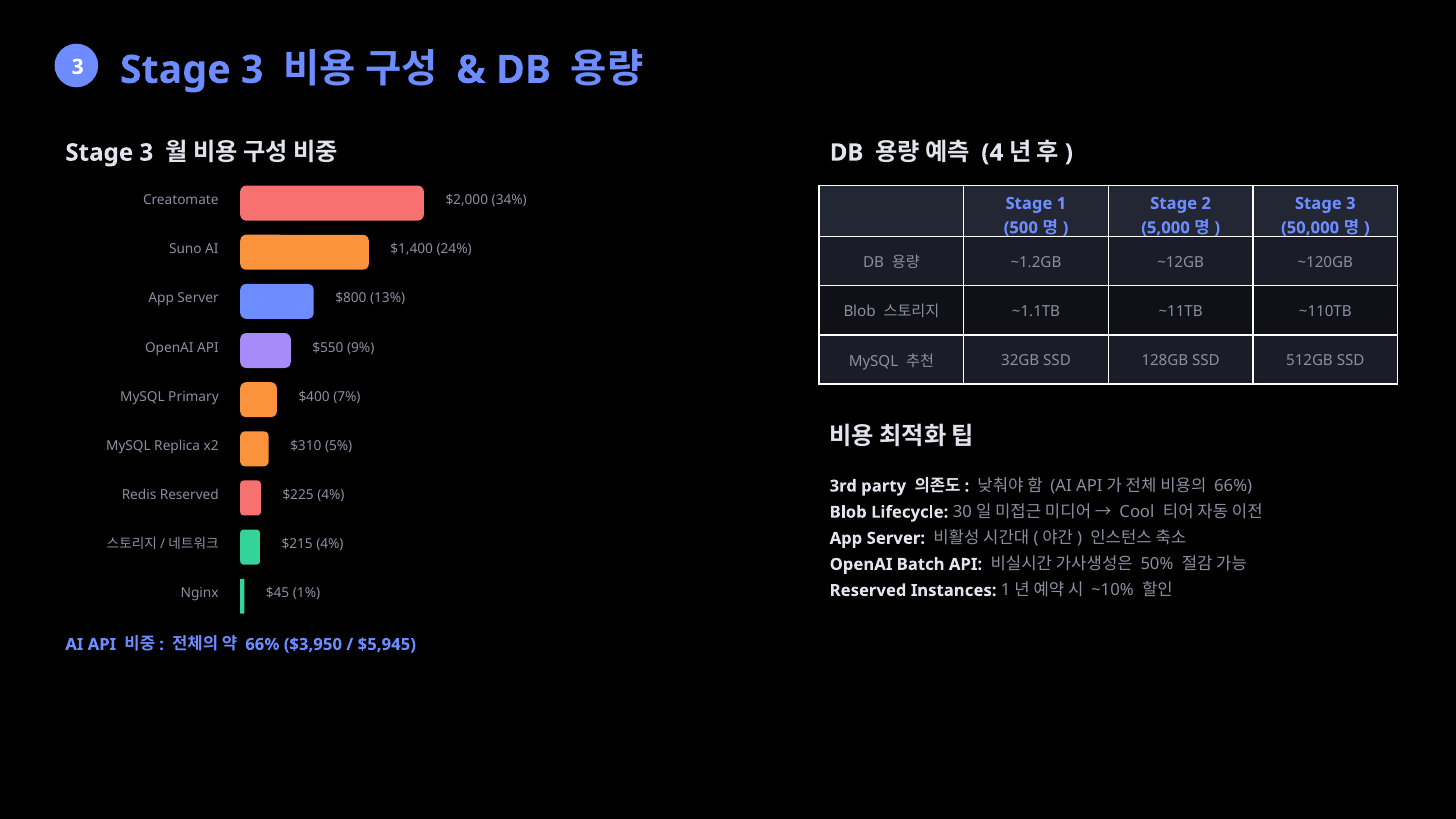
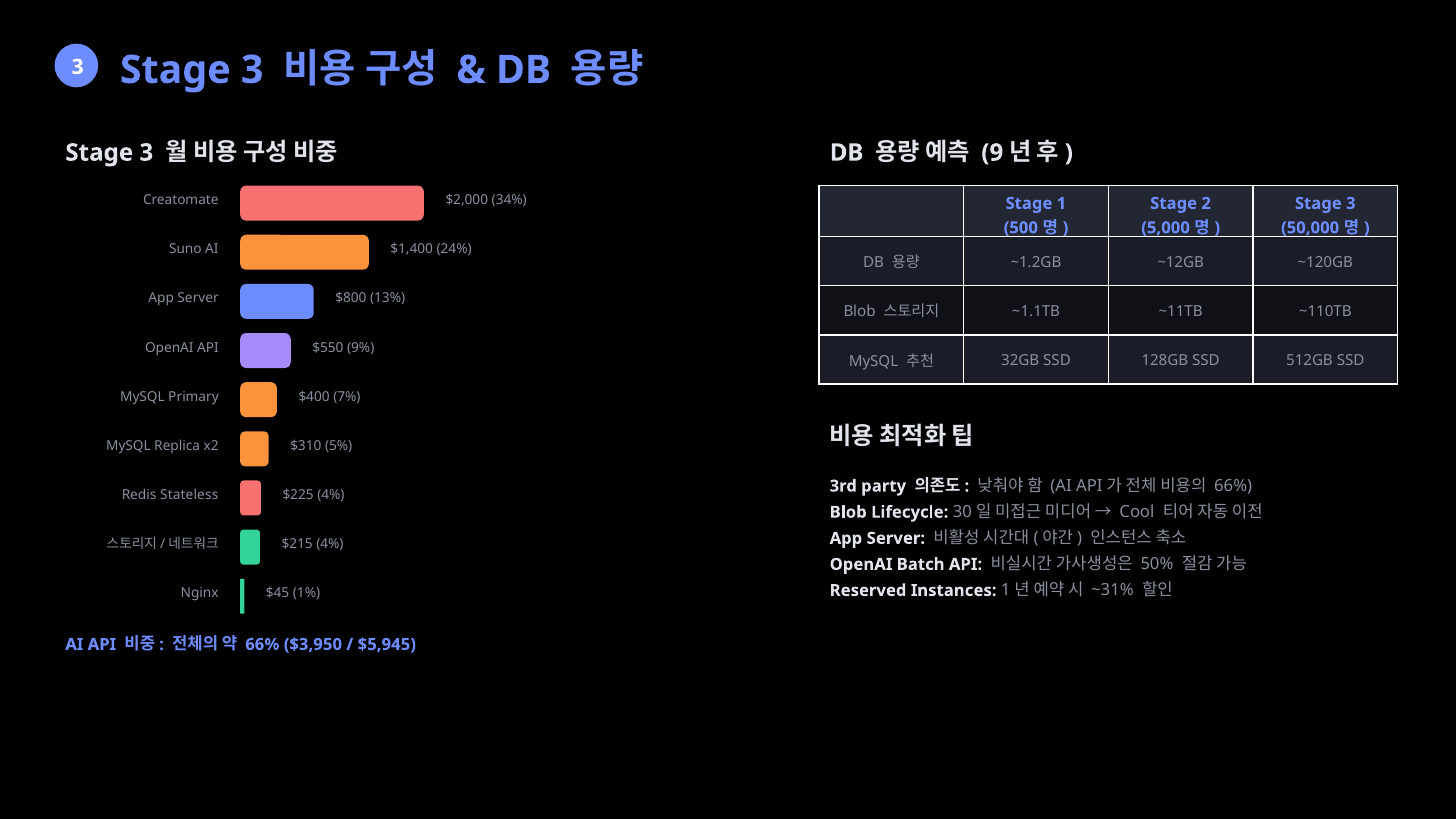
4: 4 -> 9 (992, 153)
Redis Reserved: Reserved -> Stateless (189, 495)
~10%: ~10% -> ~31% (1112, 590)
